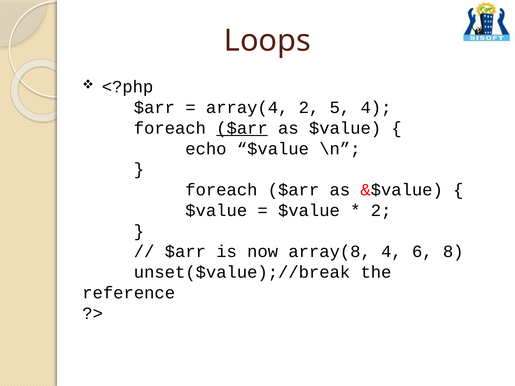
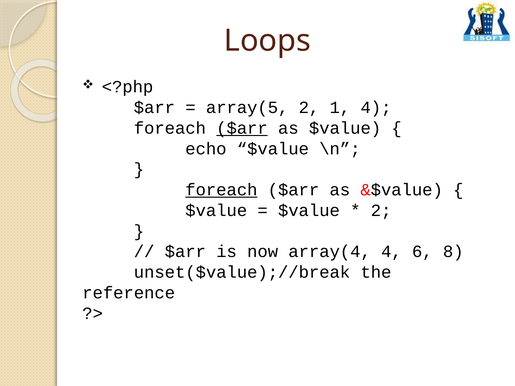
array(4: array(4 -> array(5 (247, 108)
5: 5 -> 1 (340, 108)
foreach underline: none -> present (221, 190)
array(8: array(8 -> array(4 (330, 252)
